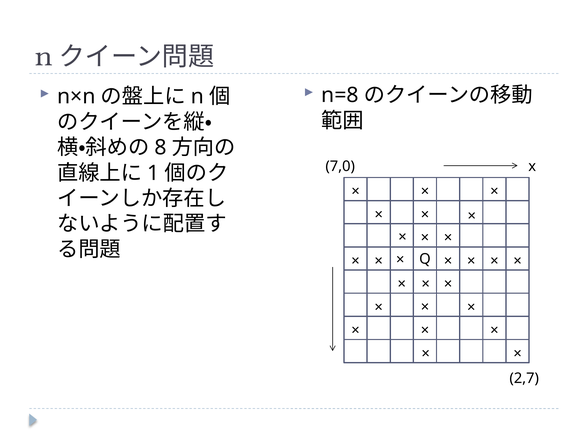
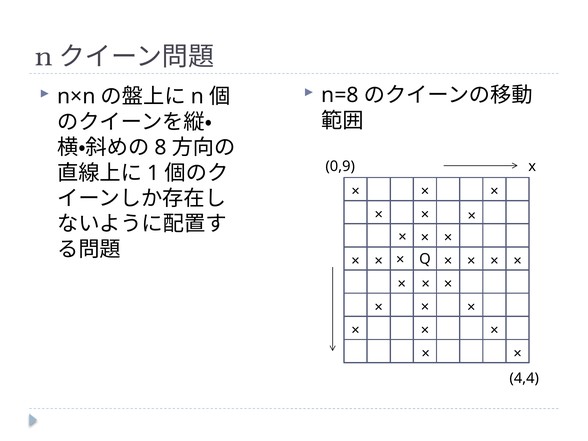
7,0: 7,0 -> 0,9 (340, 166)
2,7: 2,7 -> 4,4 (524, 378)
